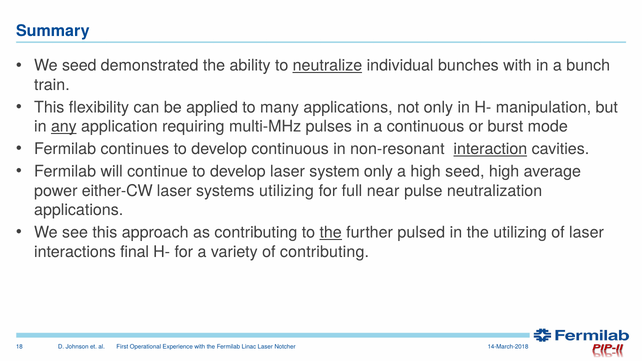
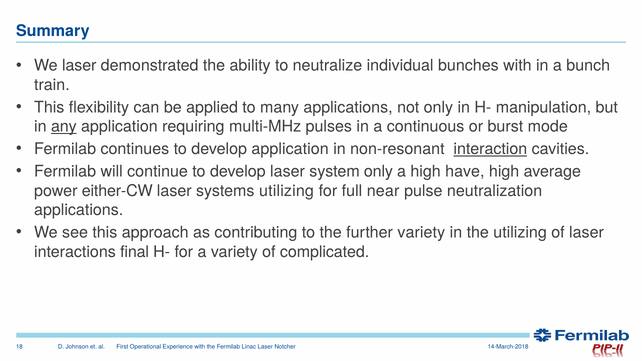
We seed: seed -> laser (79, 66)
neutralize underline: present -> none (327, 66)
develop continuous: continuous -> application (290, 149)
high seed: seed -> have (465, 172)
the underline: present -> none (331, 233)
further pulsed: pulsed -> variety (421, 233)
of contributing: contributing -> complicated (325, 252)
